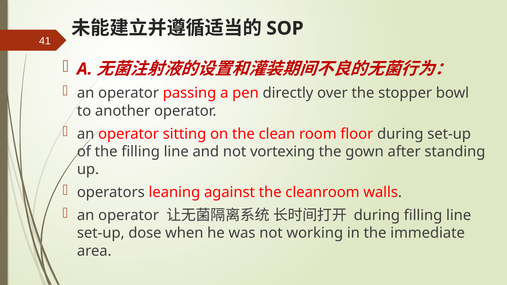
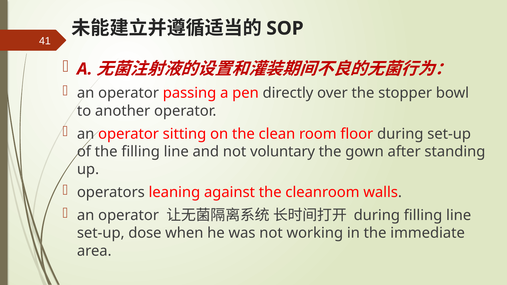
vortexing: vortexing -> voluntary (283, 152)
